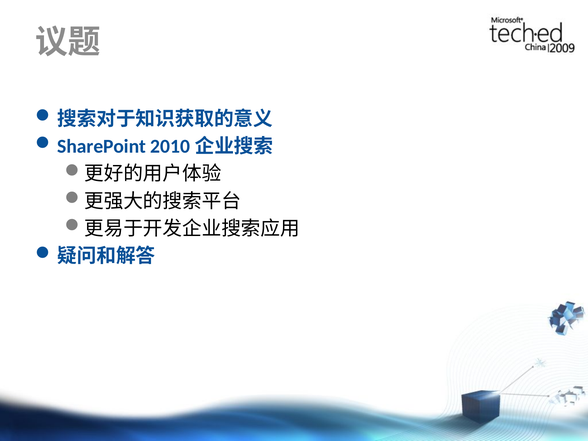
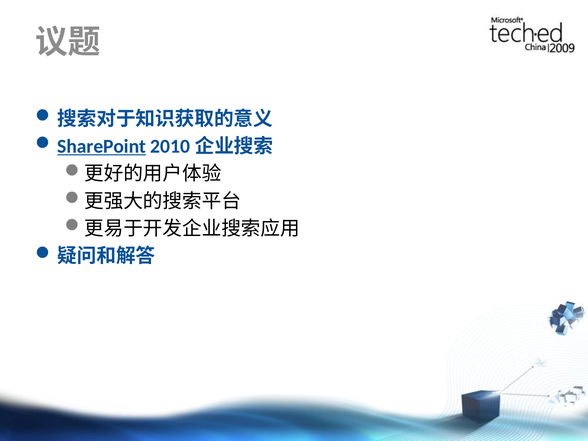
SharePoint underline: none -> present (102, 146)
